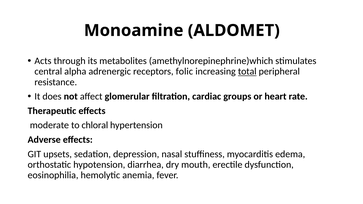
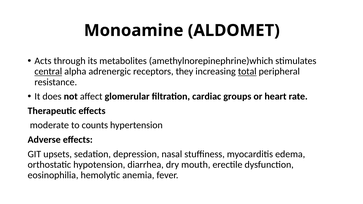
central underline: none -> present (48, 72)
folic: folic -> they (184, 72)
chloral: chloral -> counts (95, 125)
